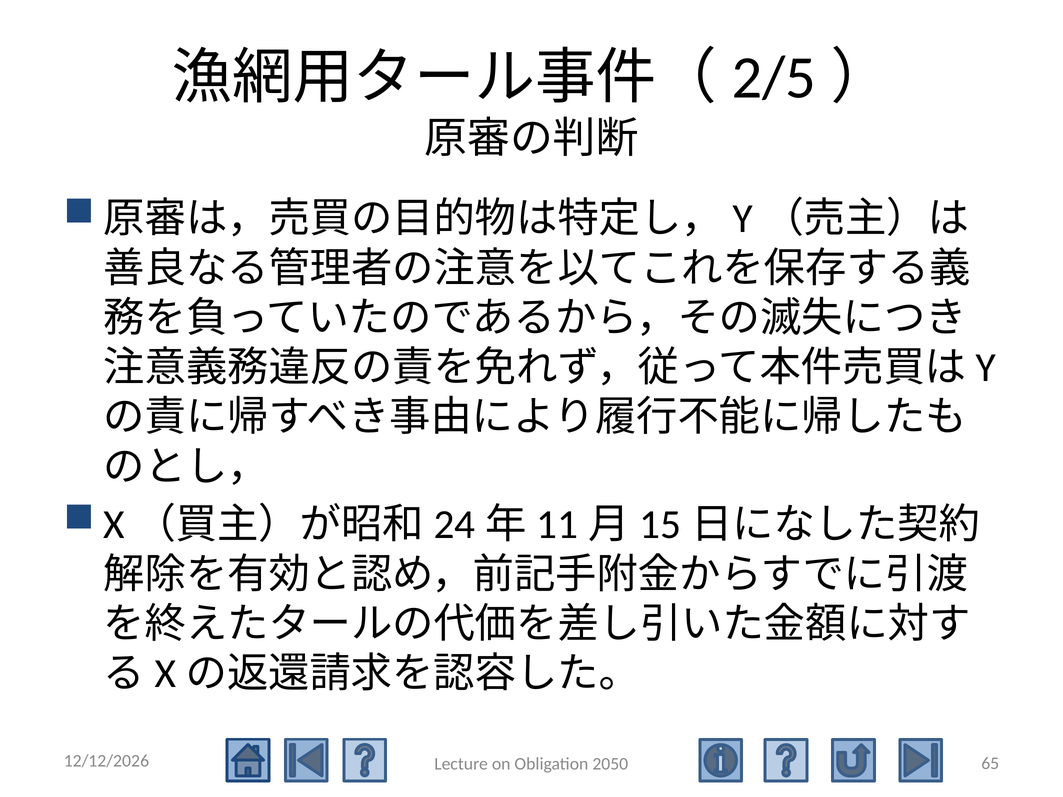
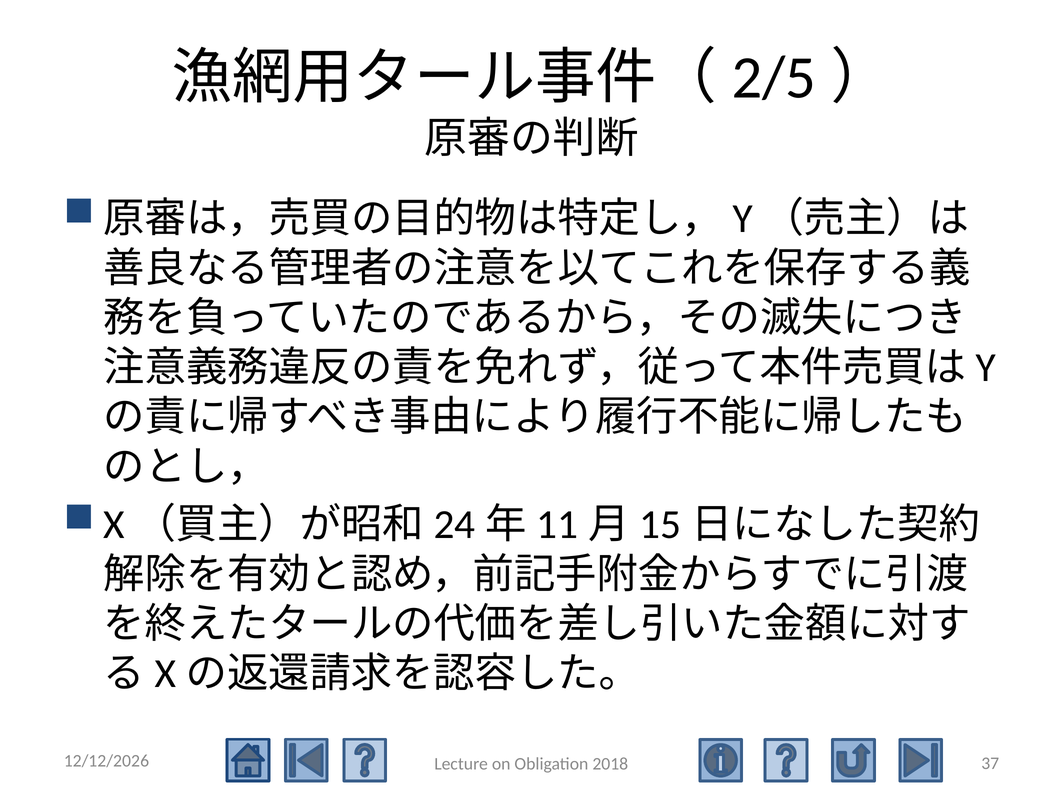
65: 65 -> 37 (990, 763)
2050: 2050 -> 2018 (610, 764)
